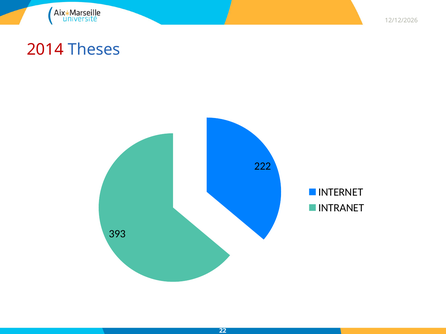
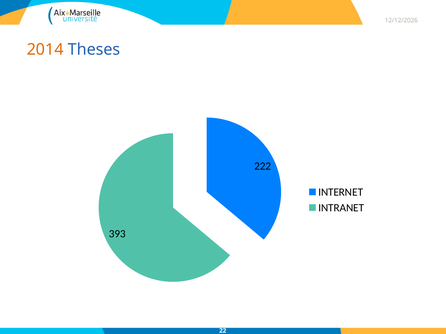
2014 colour: red -> orange (45, 50)
